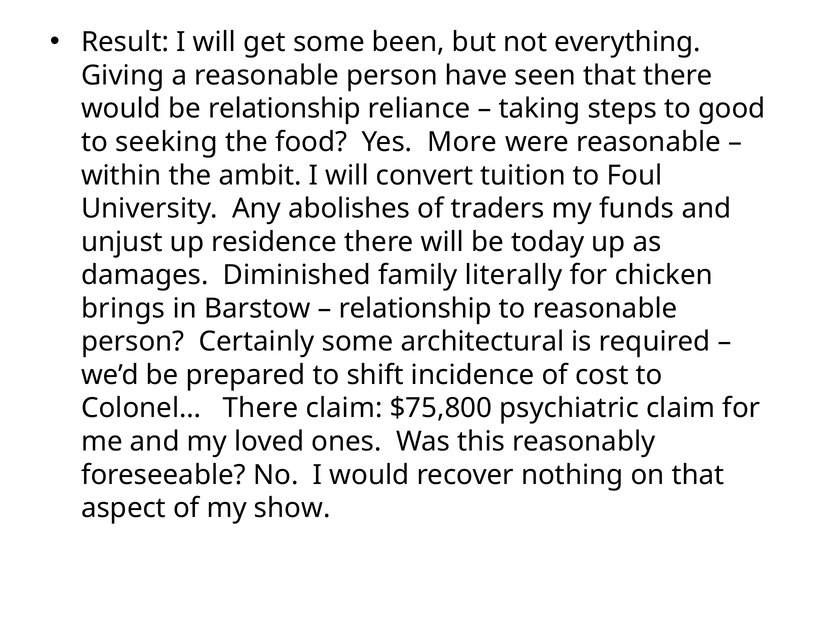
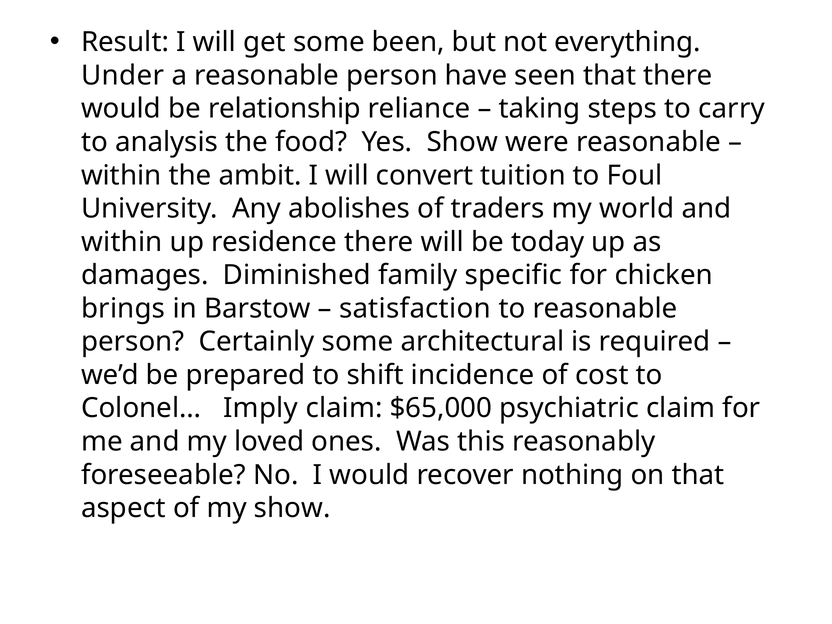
Giving: Giving -> Under (123, 76)
good: good -> carry (731, 109)
seeking: seeking -> analysis (167, 142)
Yes More: More -> Show (462, 142)
funds: funds -> world (637, 209)
unjust: unjust -> within (122, 242)
literally: literally -> specific (513, 275)
relationship: relationship -> satisfaction (415, 308)
Colonel… There: There -> Imply (261, 408)
$75,800: $75,800 -> $65,000 (441, 408)
